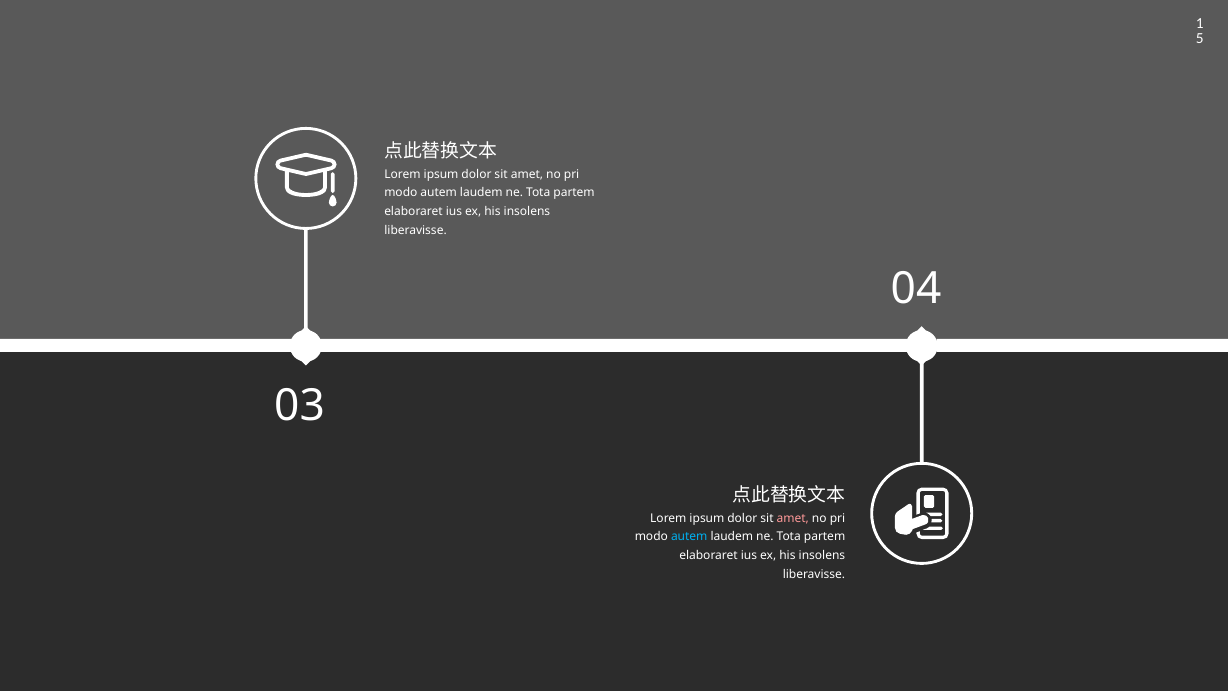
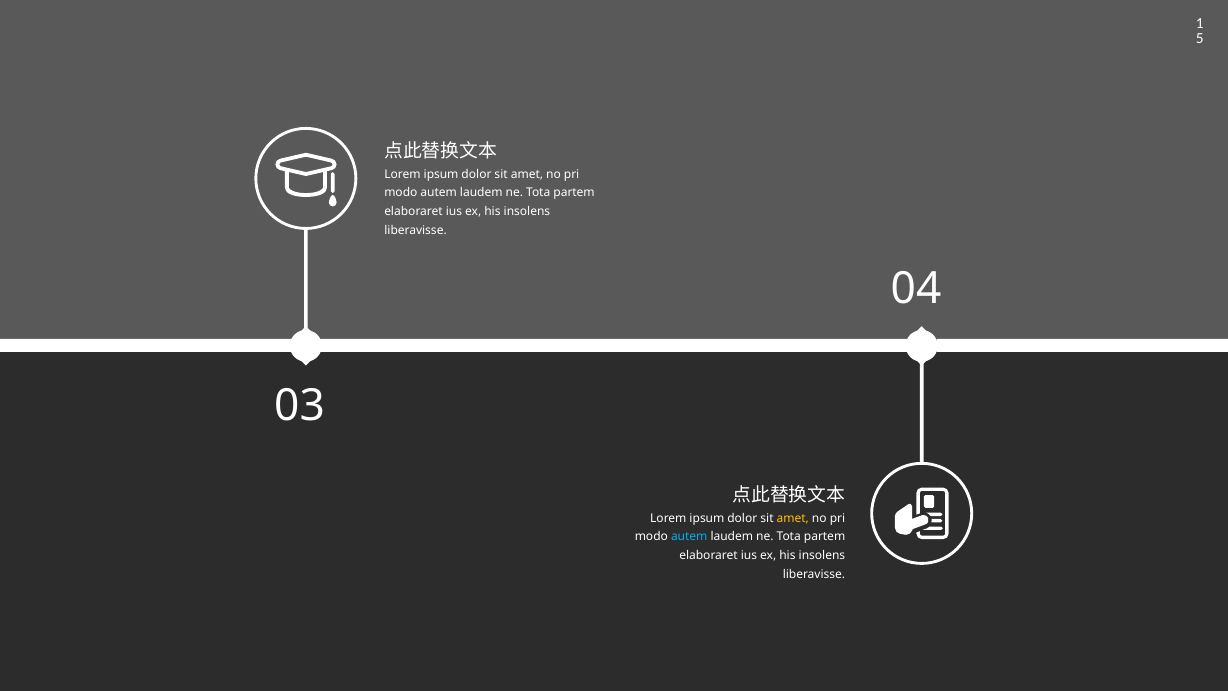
amet colour: pink -> yellow (793, 518)
